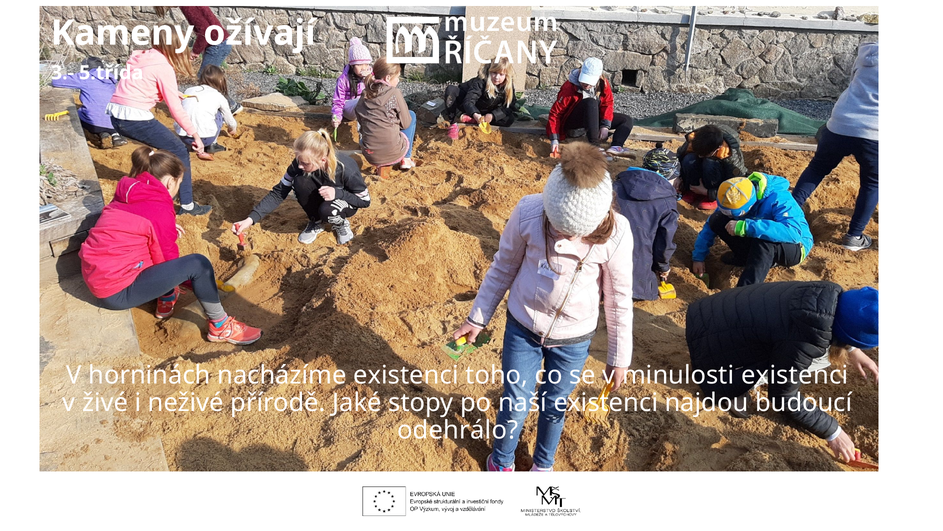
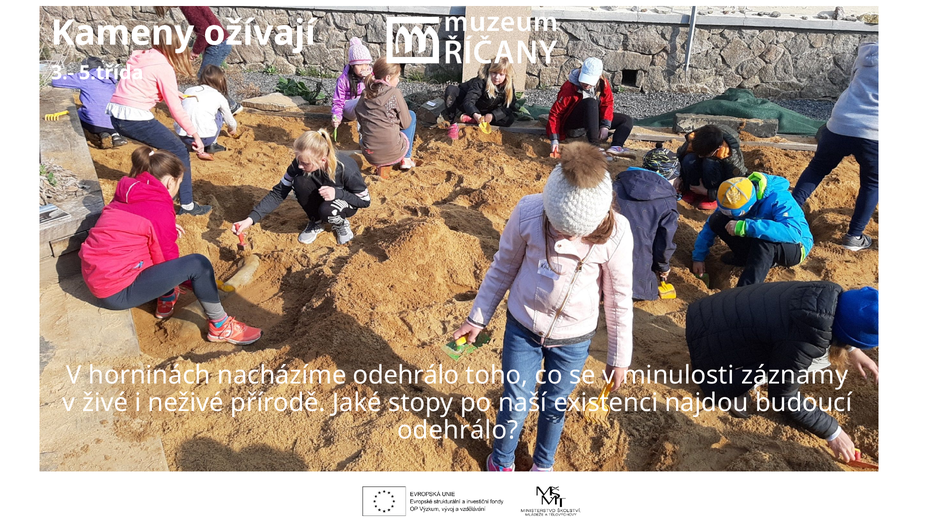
nacházíme existenci: existenci -> odehrálo (406, 375)
minulosti existenci: existenci -> záznamy (795, 375)
